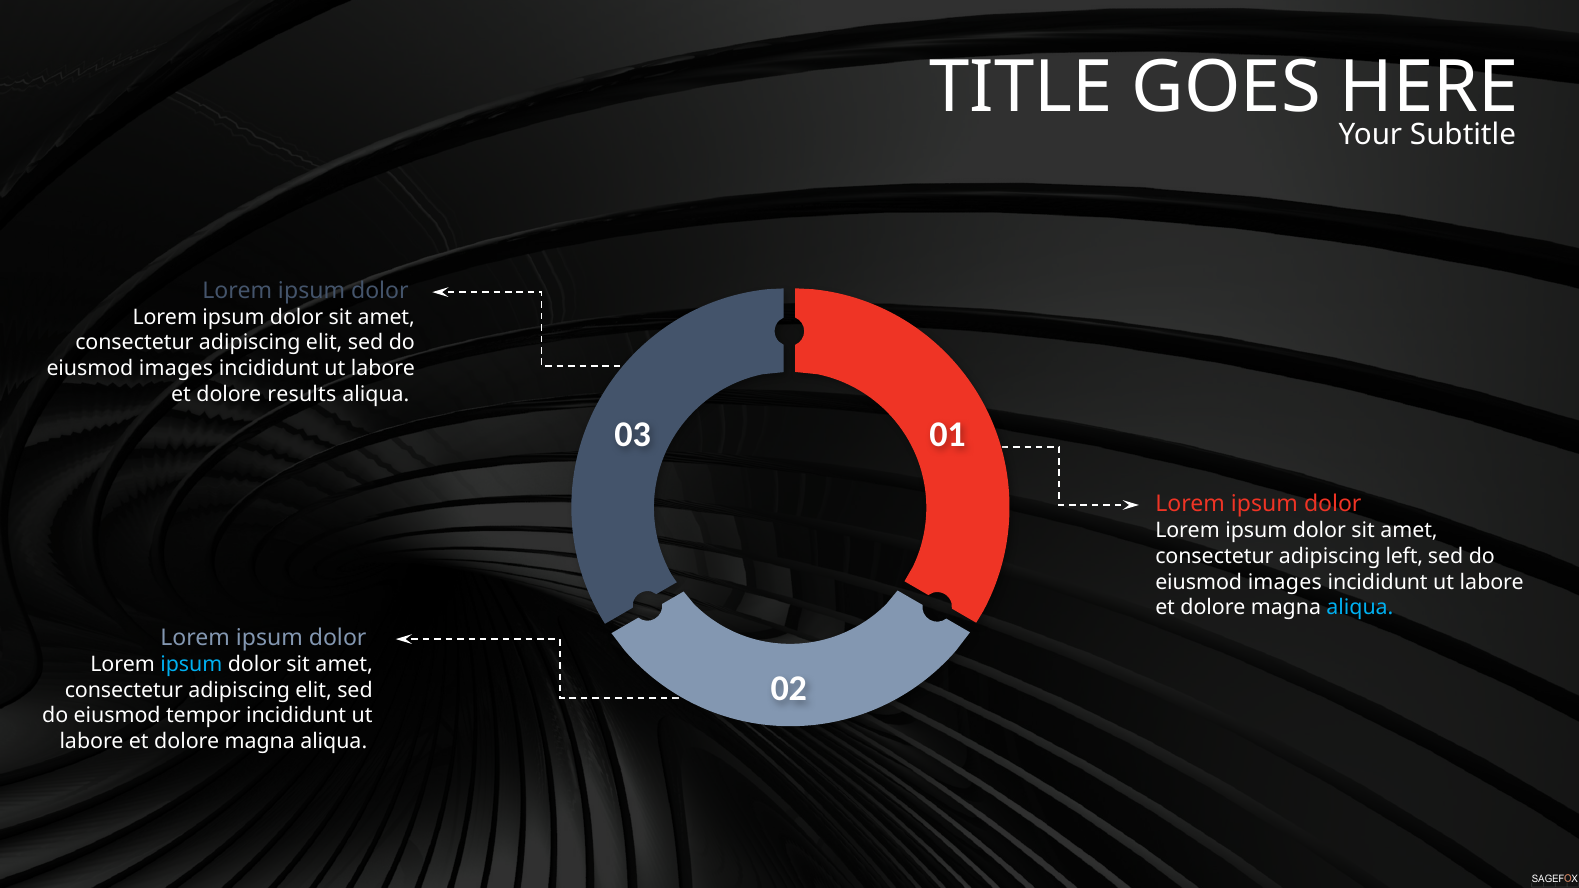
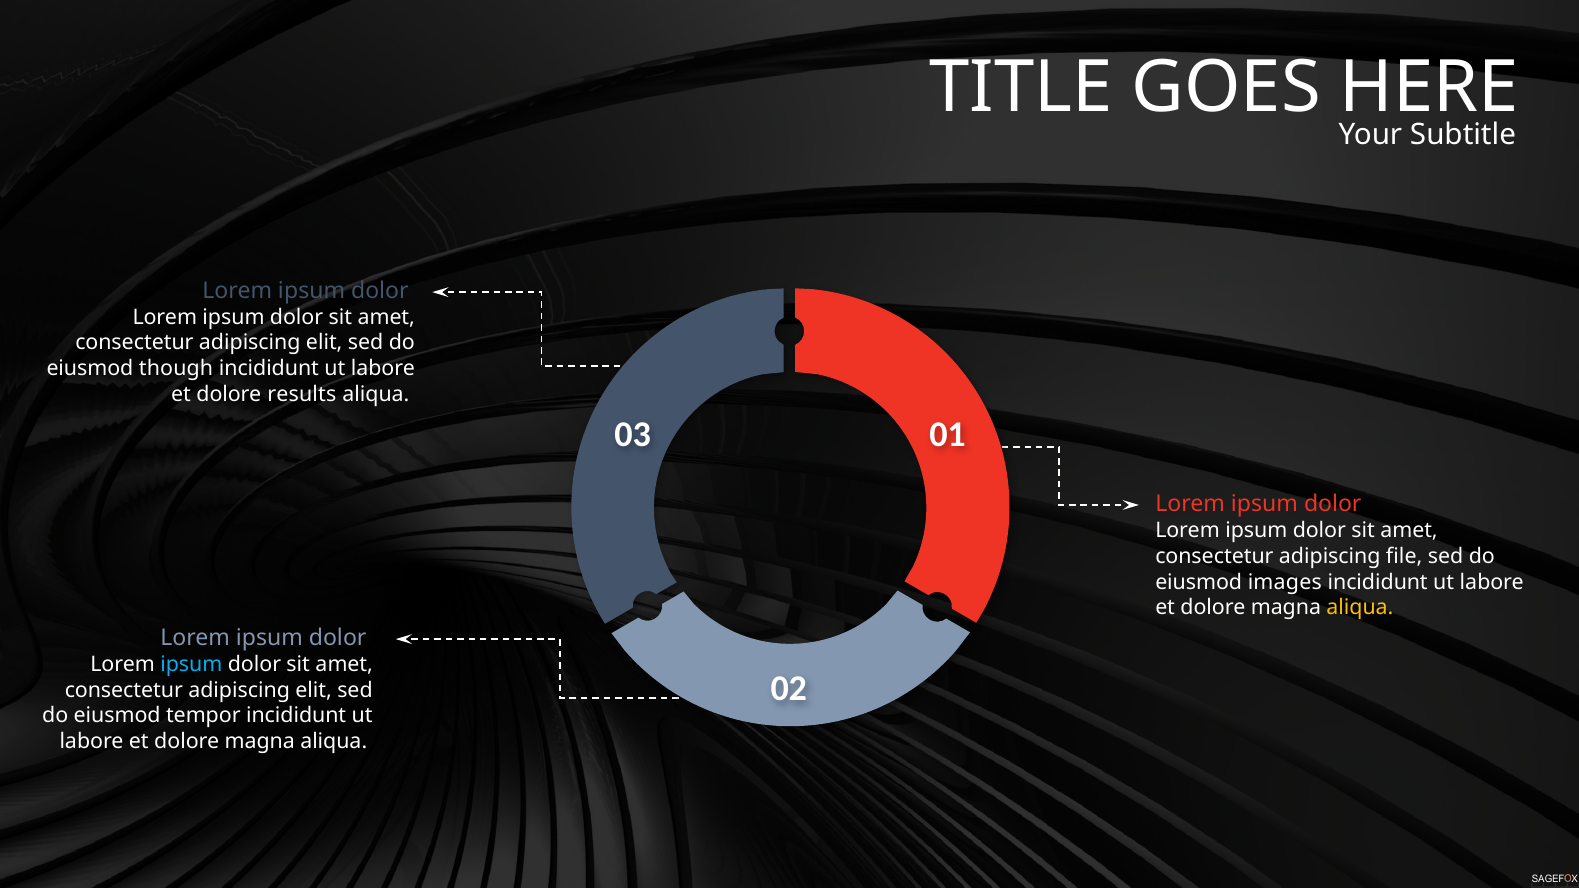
images: images -> though (176, 369)
left: left -> file (1404, 556)
aliqua colour: light blue -> yellow (1360, 608)
